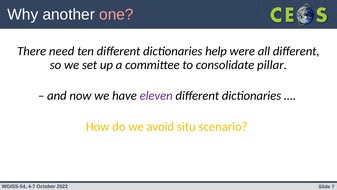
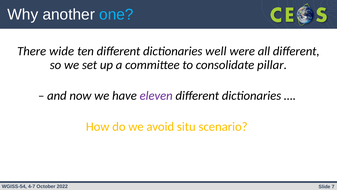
one colour: pink -> light blue (116, 14)
need: need -> wide (62, 51)
help: help -> well (216, 51)
